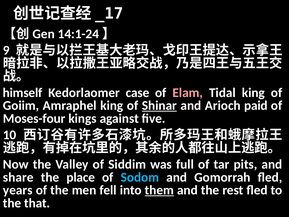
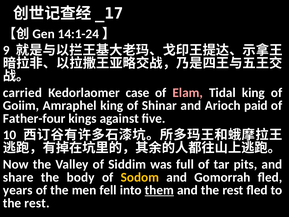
himself: himself -> carried (22, 93)
Shinar underline: present -> none (159, 105)
Moses-four: Moses-four -> Father-four (34, 118)
place: place -> body (81, 177)
Sodom colour: light blue -> yellow (140, 177)
that: that -> rest (37, 203)
